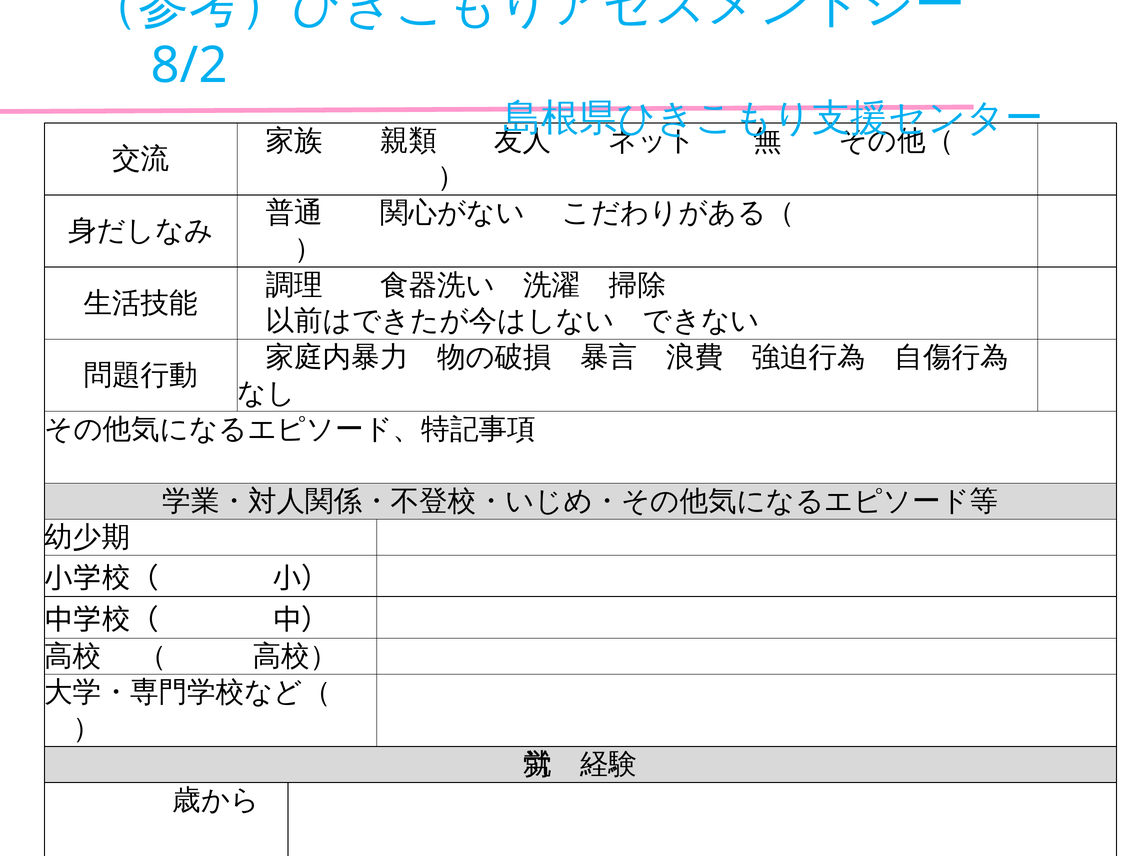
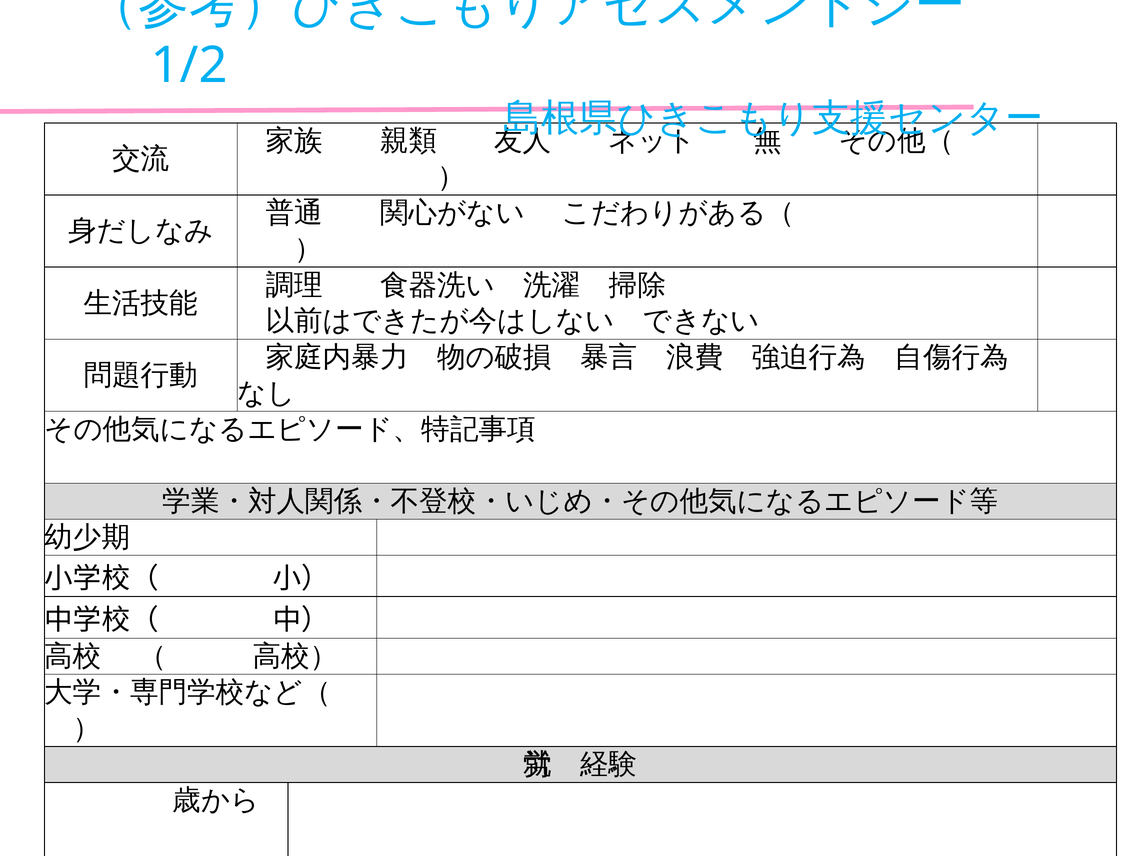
8/2: 8/2 -> 1/2 (189, 66)
